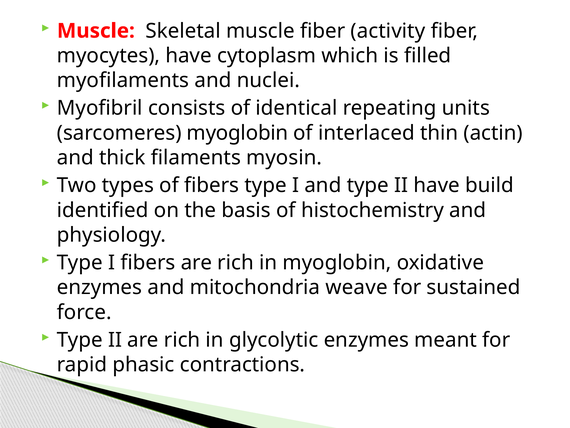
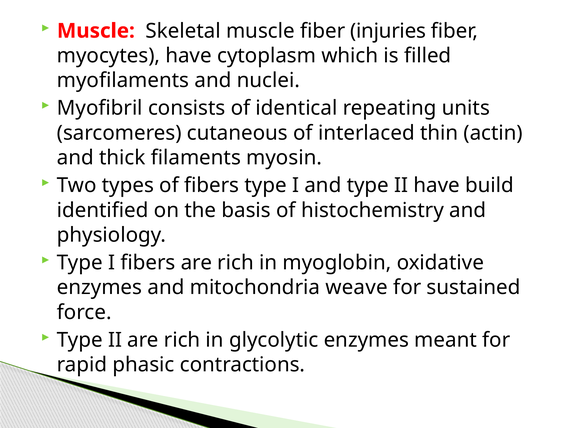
activity: activity -> injuries (388, 31)
sarcomeres myoglobin: myoglobin -> cutaneous (237, 133)
